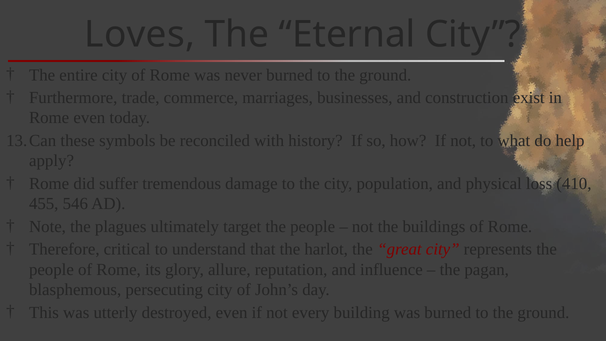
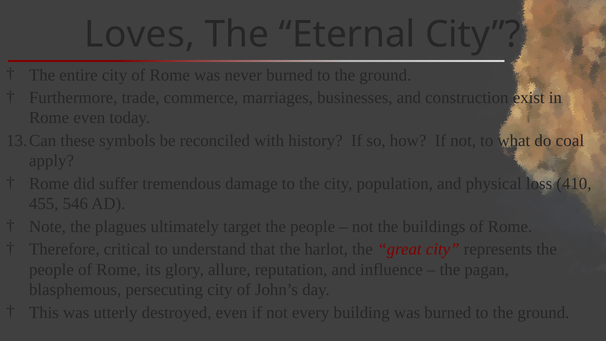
help: help -> coal (570, 141)
